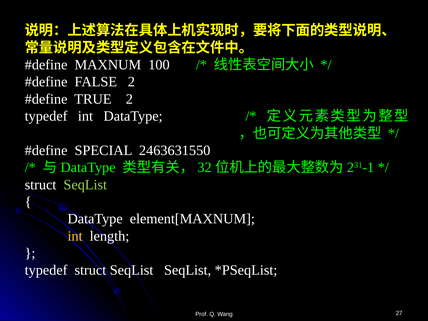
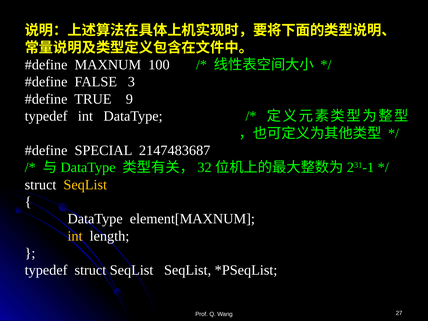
FALSE 2: 2 -> 3 (131, 82)
TRUE 2: 2 -> 9 (129, 99)
2463631550: 2463631550 -> 2147483687 (175, 150)
SeqList colour: light green -> yellow (85, 185)
